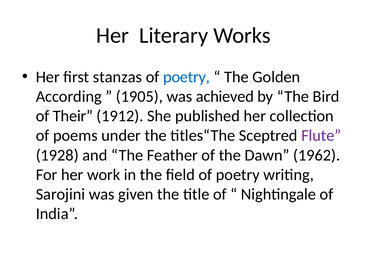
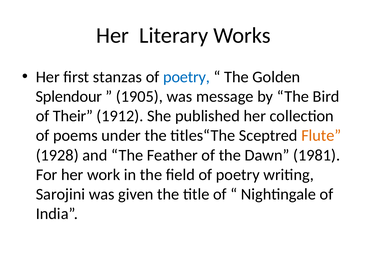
According: According -> Splendour (69, 97)
achieved: achieved -> message (225, 97)
Flute colour: purple -> orange (321, 136)
1962: 1962 -> 1981 (317, 155)
